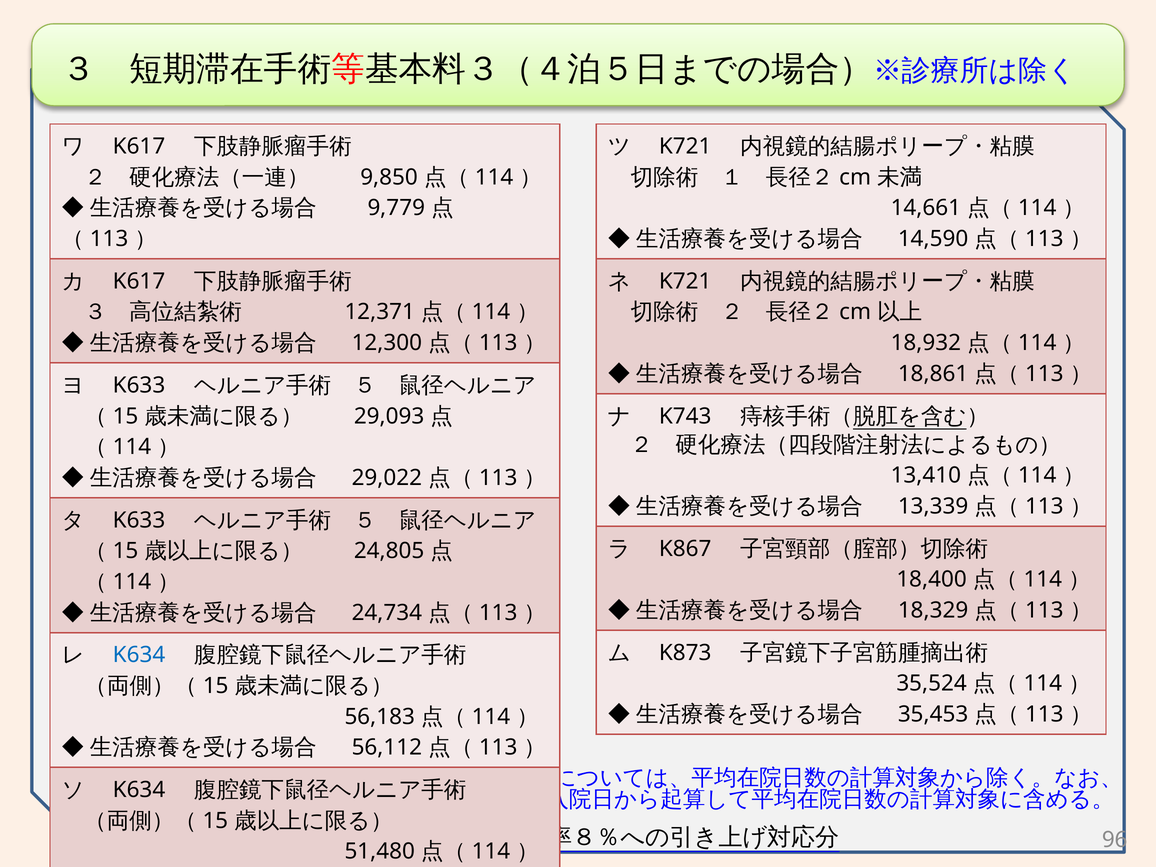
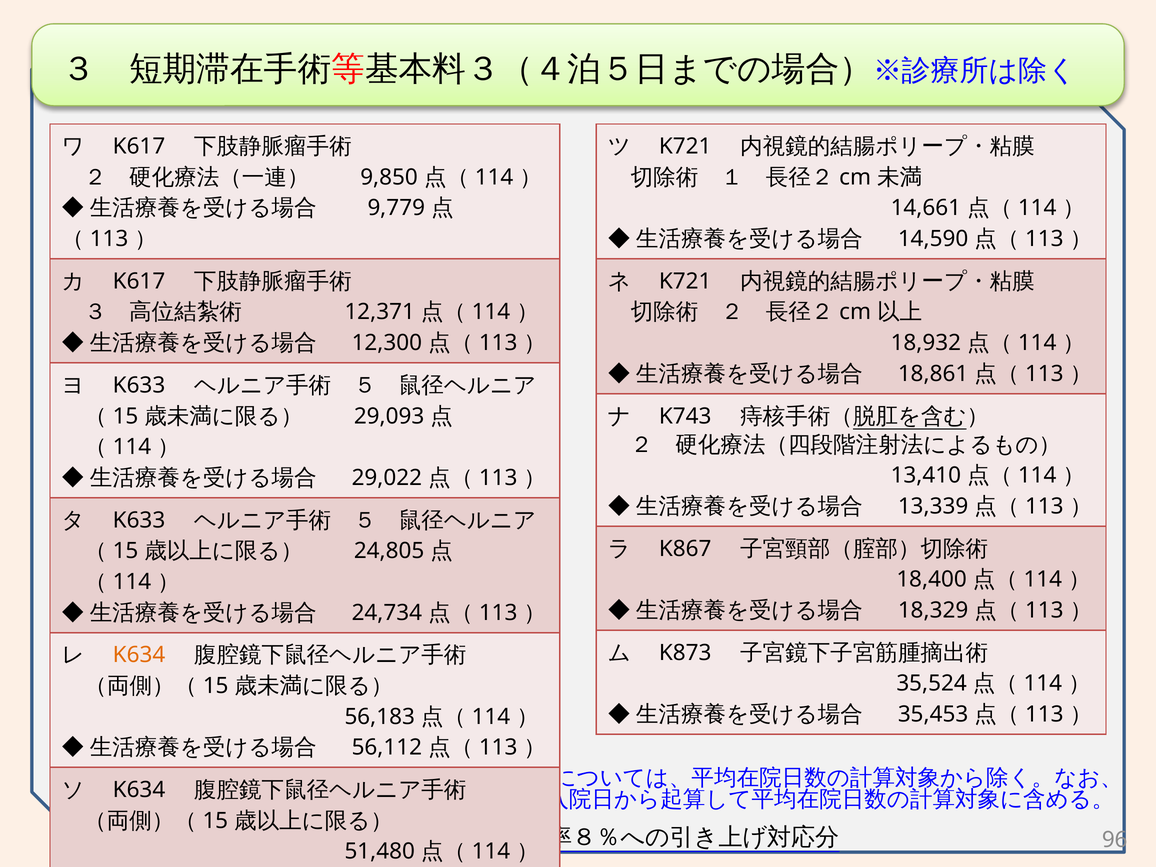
K634 colour: blue -> orange (139, 655)
